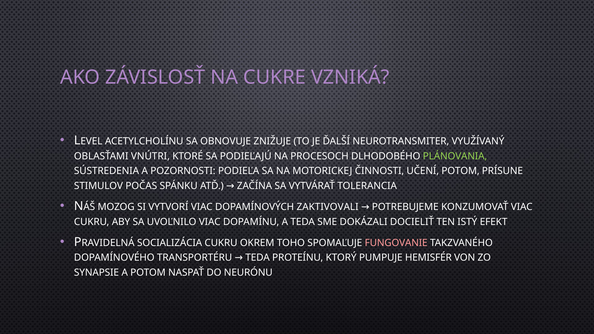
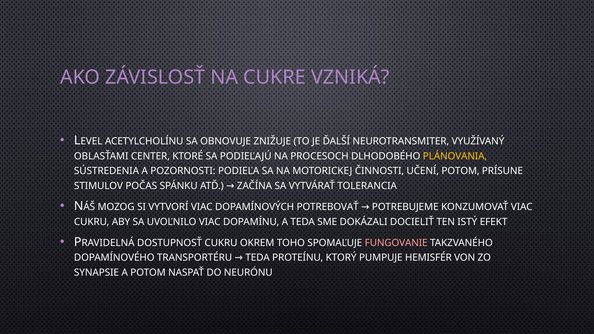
VNÚTRI: VNÚTRI -> CENTER (150, 156)
PLÁNOVANIA colour: light green -> yellow (455, 156)
ZAKTIVOVALI: ZAKTIVOVALI -> POTREBOVAŤ (328, 207)
SOCIALIZÁCIA: SOCIALIZÁCIA -> DOSTUPNOSŤ (170, 243)
